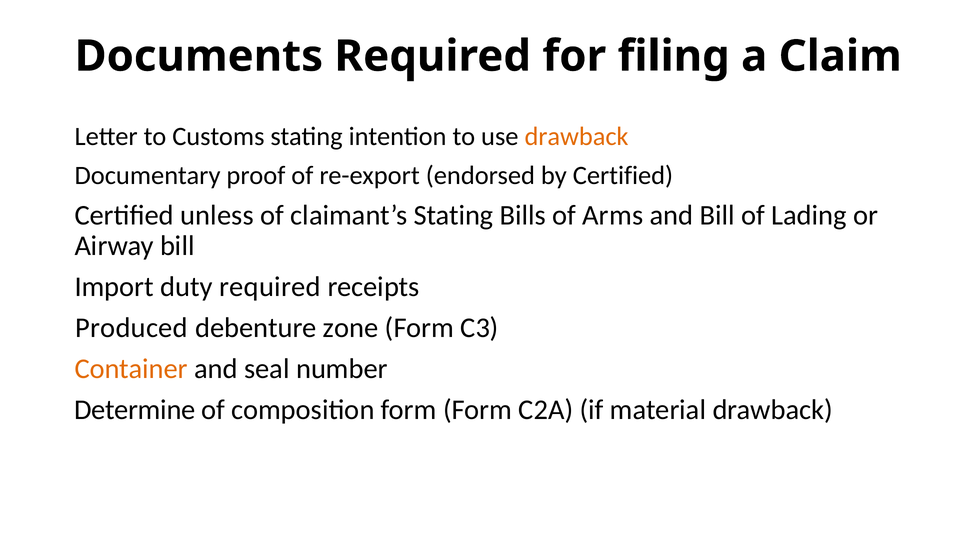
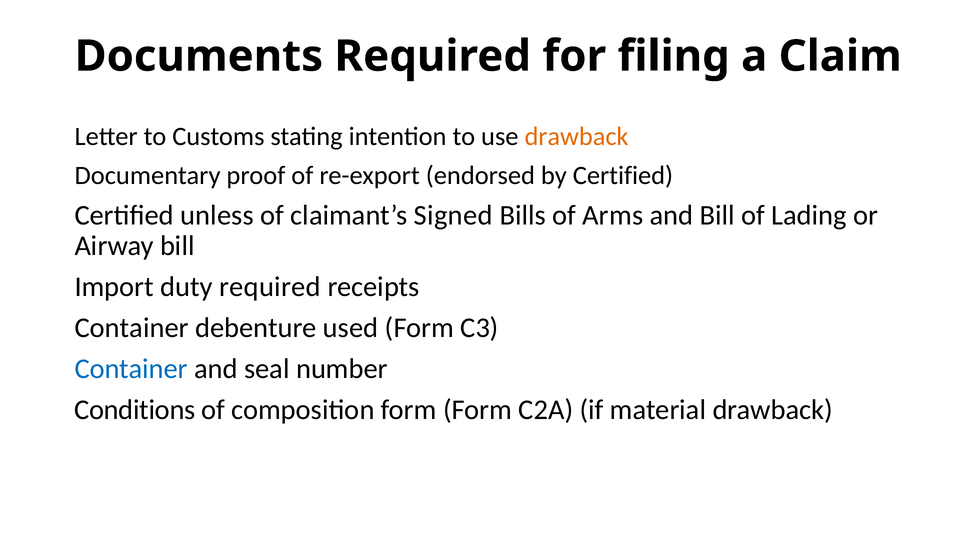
claimant’s Stating: Stating -> Signed (453, 215)
Produced: Produced -> Container (132, 328)
zone: zone -> used (351, 328)
Container colour: orange -> blue (131, 369)
Determine: Determine -> Conditions (135, 410)
